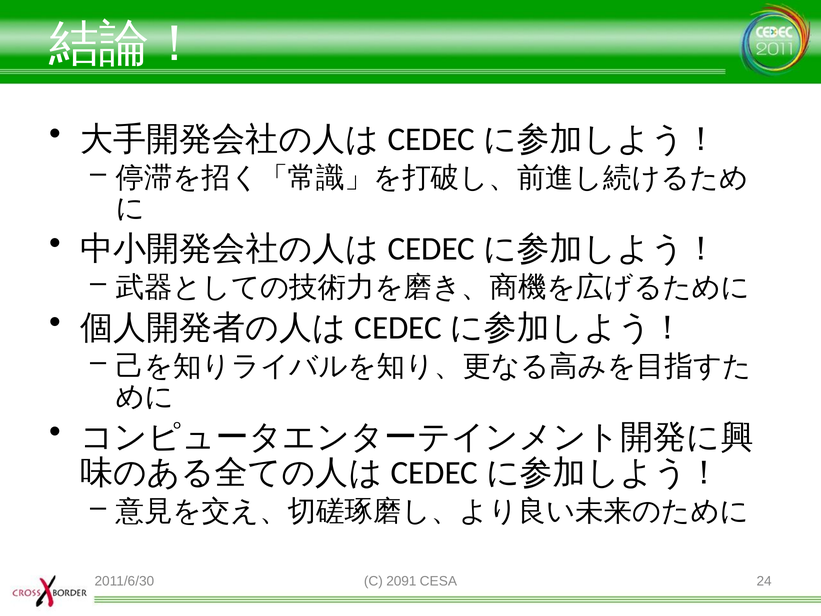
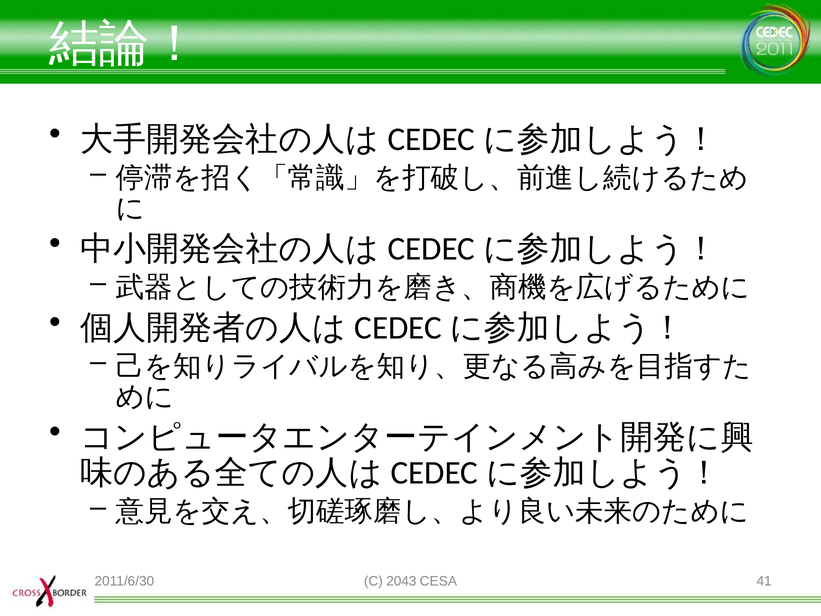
2091: 2091 -> 2043 (401, 581)
24: 24 -> 41 (764, 581)
